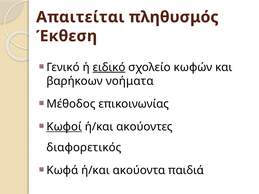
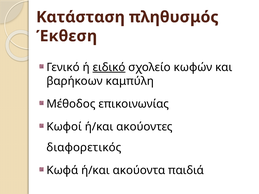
Απαιτείται: Απαιτείται -> Κατάσταση (80, 17)
νοήματα: νοήματα -> καμπύλη (130, 81)
Κωφοί underline: present -> none (64, 127)
